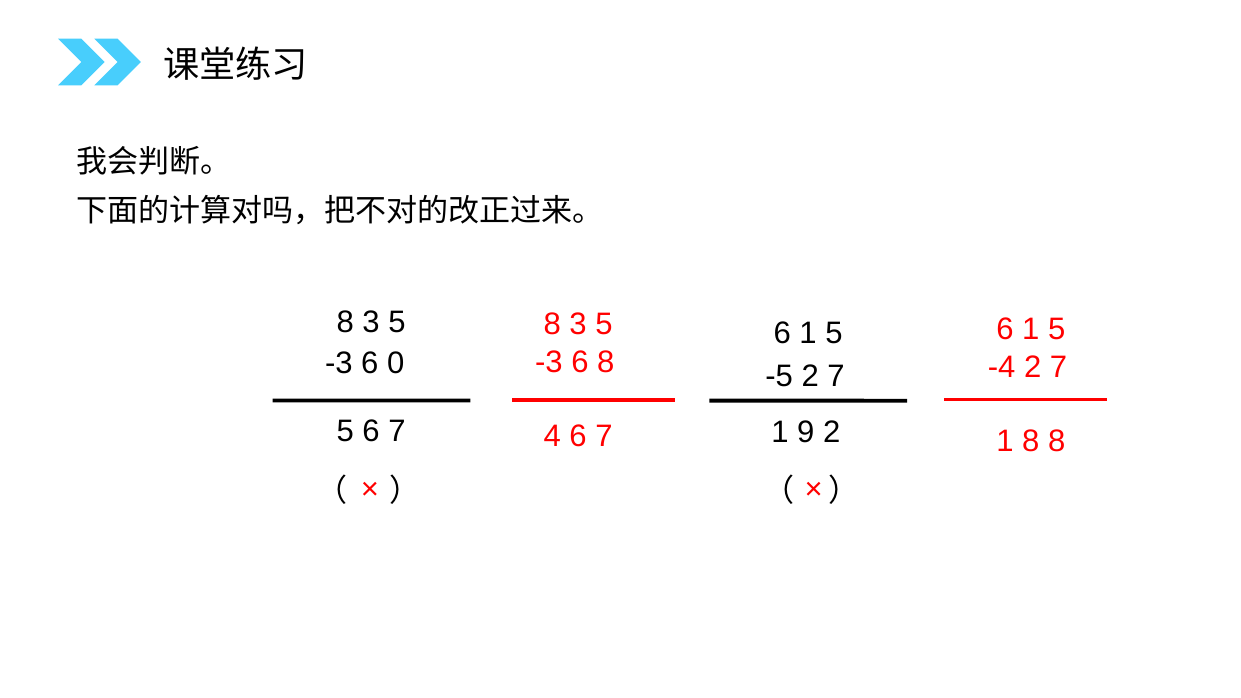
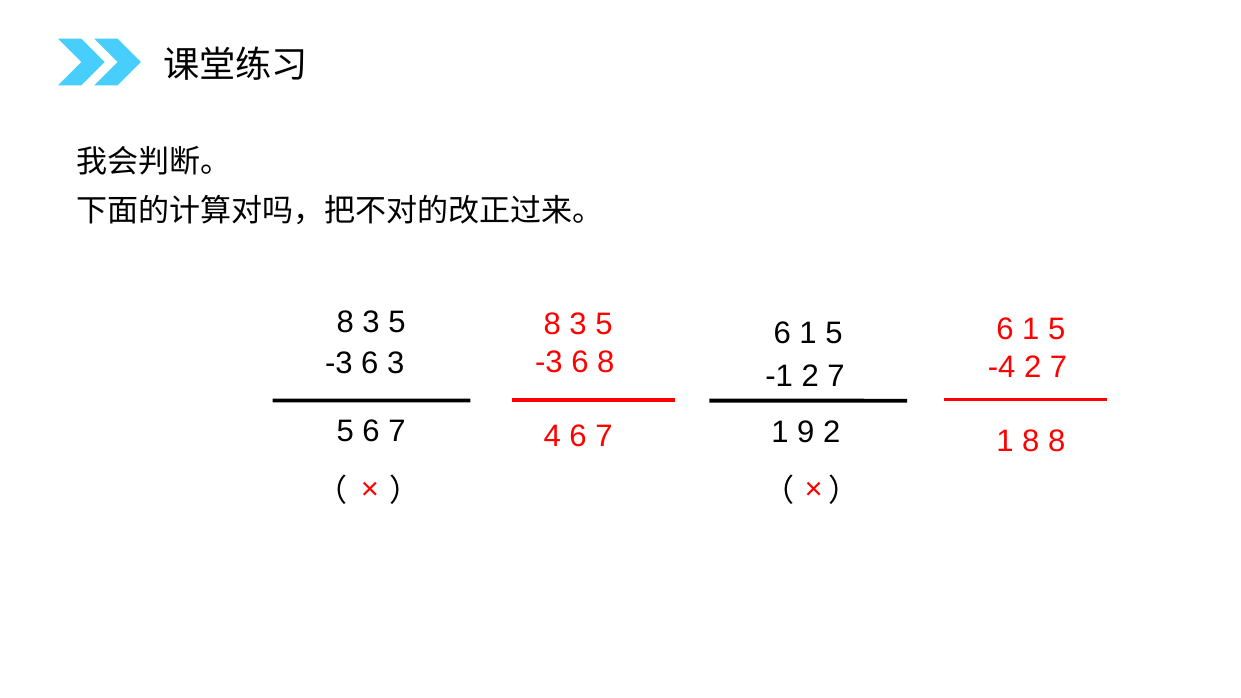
6 0: 0 -> 3 (396, 364)
-5: -5 -> -1 (779, 377)
